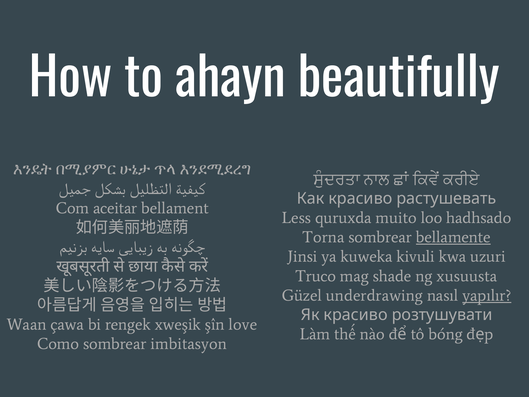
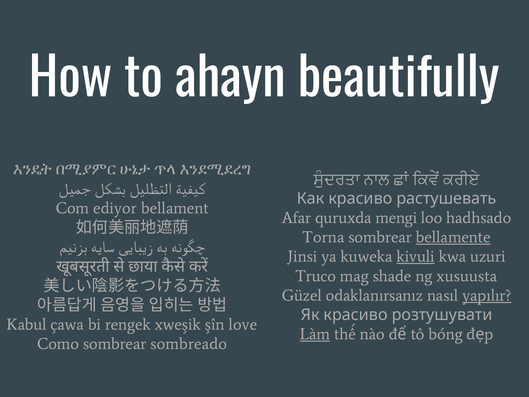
aceitar: aceitar -> ediyor (115, 208)
Less: Less -> Afar (297, 218)
muito: muito -> mengi (396, 218)
kivuli underline: none -> present (416, 256)
underdrawing: underdrawing -> odaklanırsanız (375, 295)
Waan: Waan -> Kabul (27, 324)
Làm underline: none -> present (315, 334)
imbitasyon: imbitasyon -> sombreado (189, 344)
